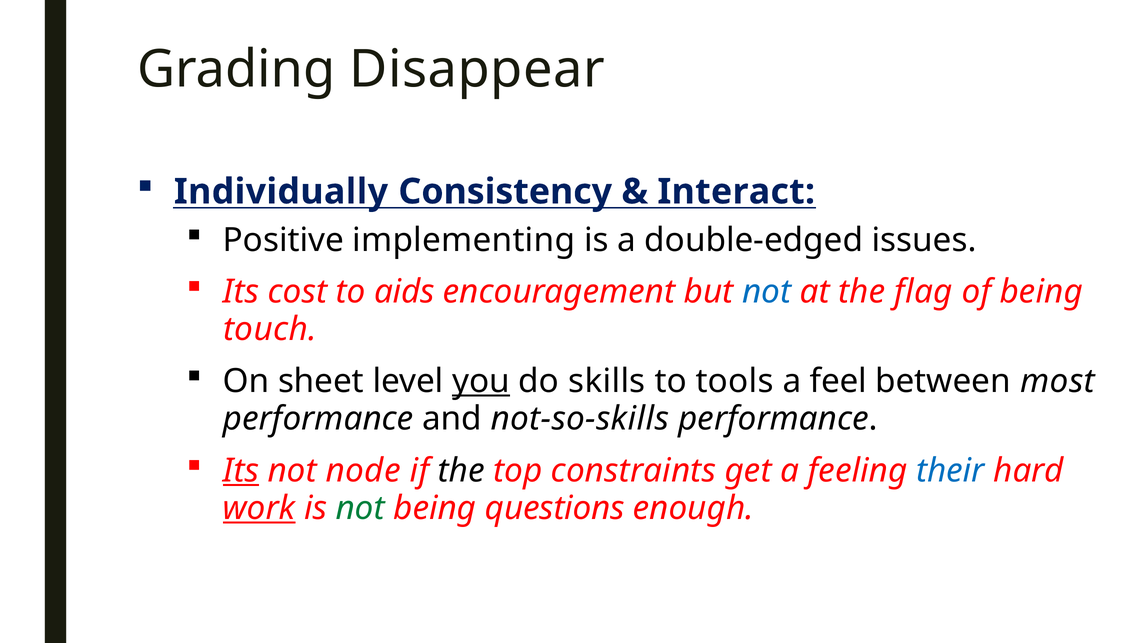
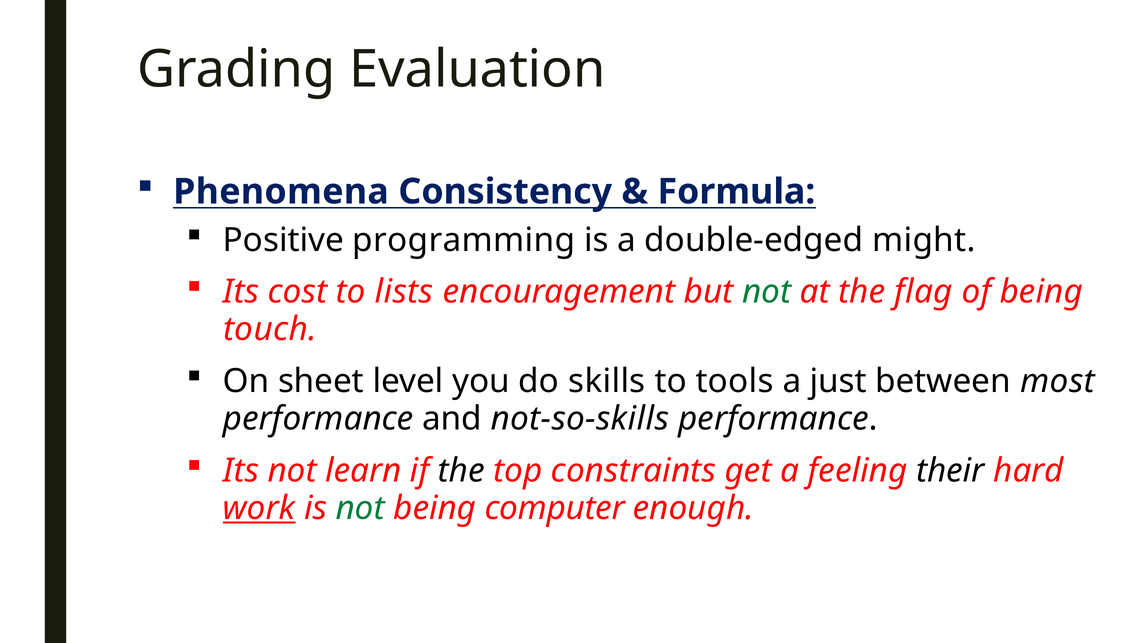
Disappear: Disappear -> Evaluation (477, 70)
Individually: Individually -> Phenomena (281, 192)
Interact: Interact -> Formula (736, 192)
implementing: implementing -> programming (464, 240)
issues: issues -> might (924, 240)
aids: aids -> lists (404, 292)
not colour: blue -> green (767, 292)
you underline: present -> none (481, 381)
feel: feel -> just (838, 381)
Its underline: present -> none (241, 471)
node: node -> learn (363, 471)
their colour: blue -> black (950, 471)
questions: questions -> computer (555, 508)
